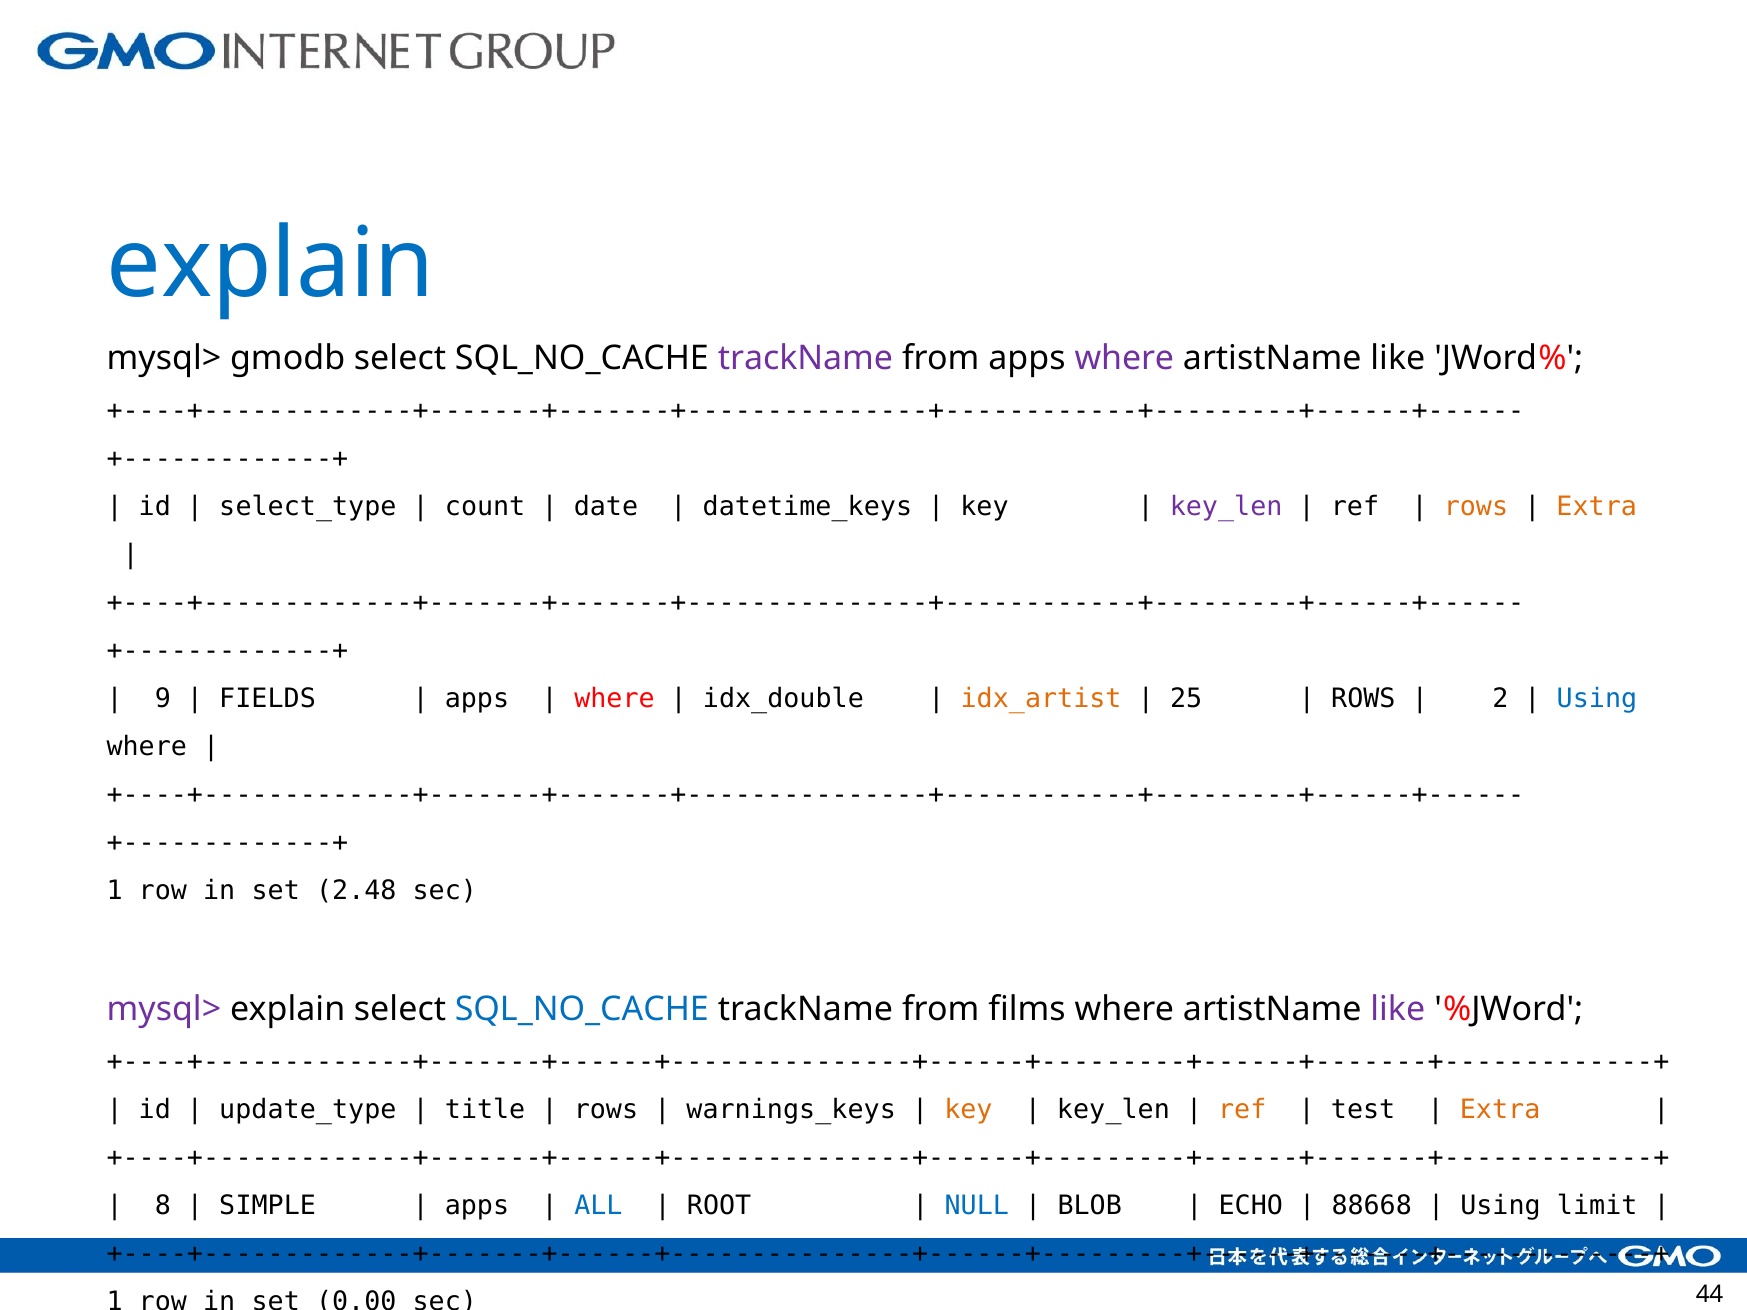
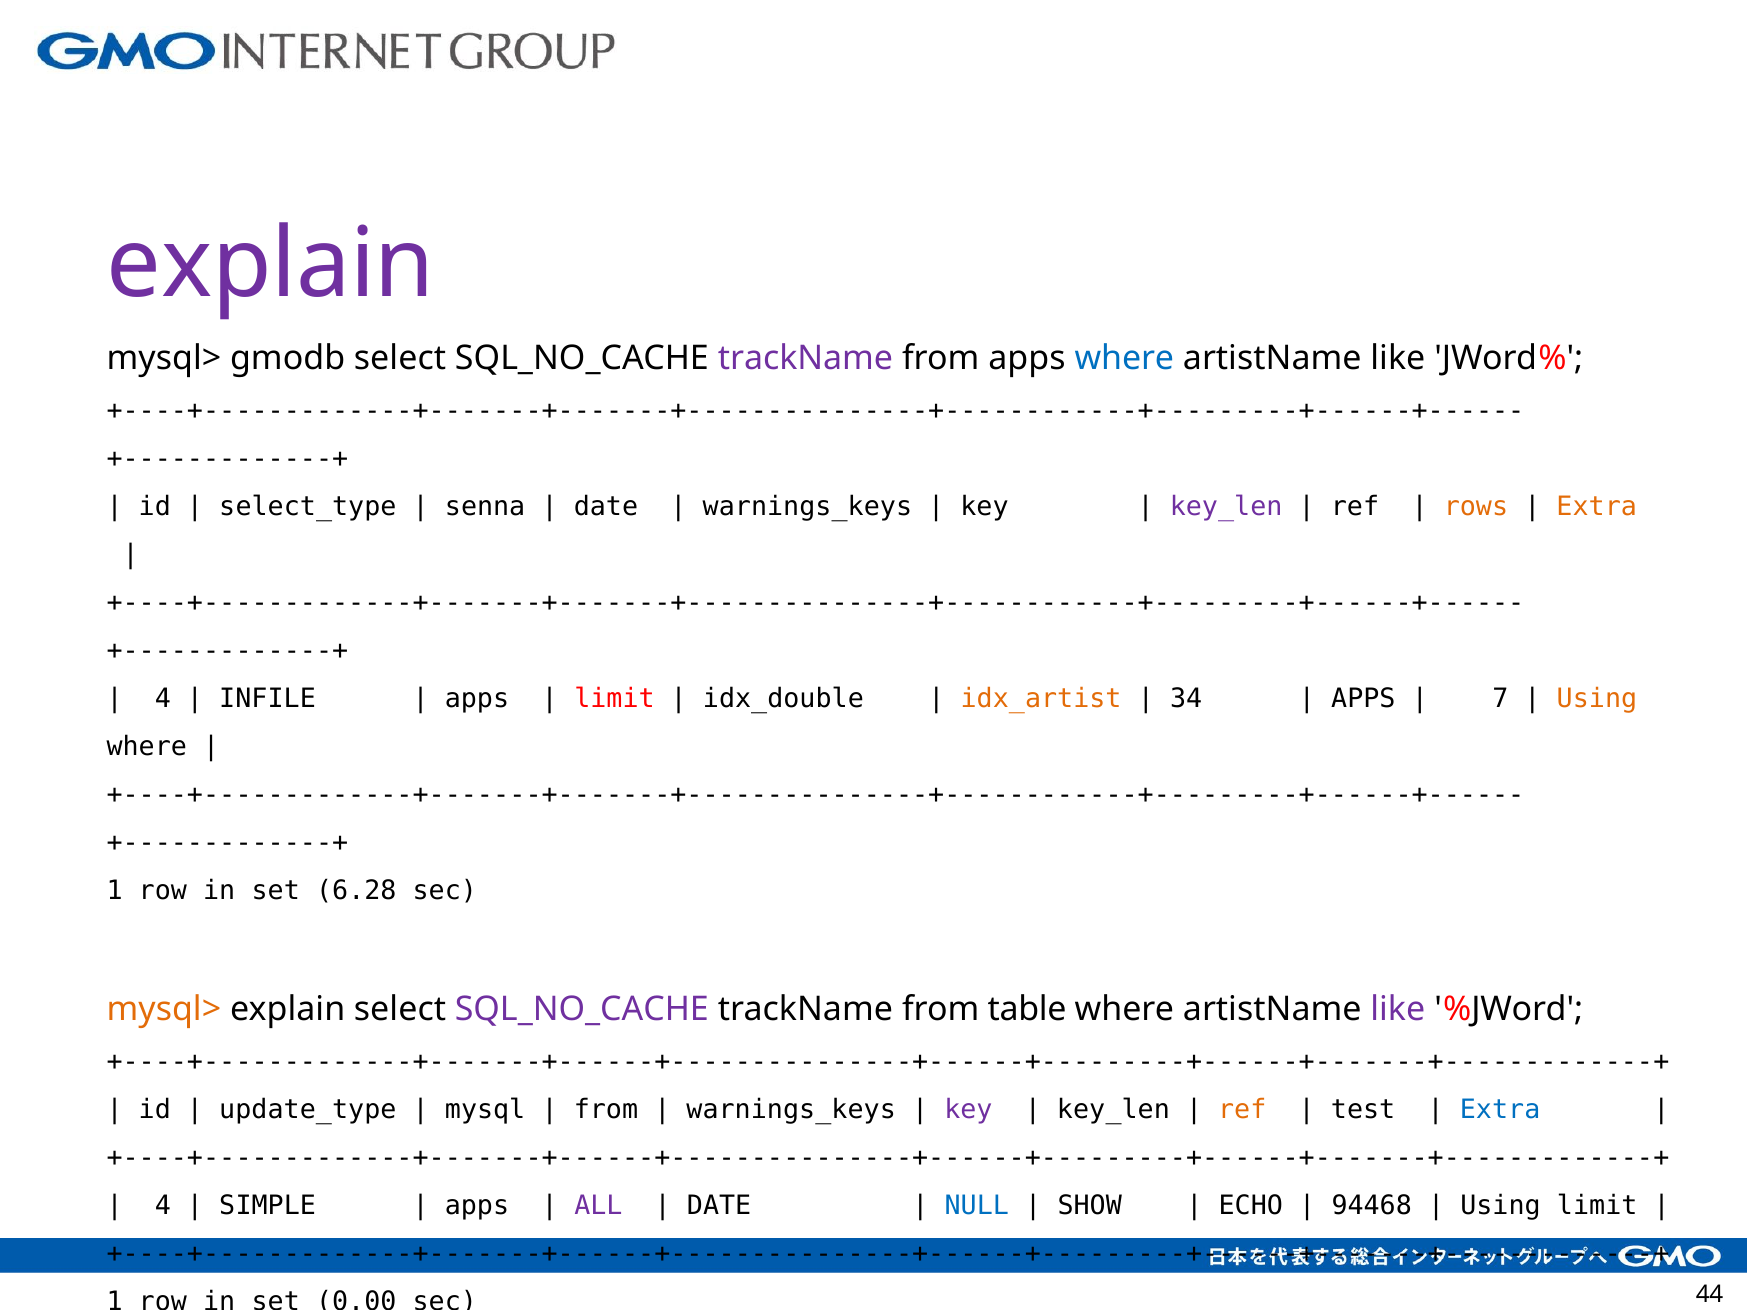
explain colour: blue -> purple (271, 264)
where colour: purple -> blue (1124, 359)
count: count -> senna (485, 507)
datetime_keys: datetime_keys -> warnings_keys (807, 507)
9: 9 -> 4 (163, 699)
FIELDS: FIELDS -> INFILE (268, 699)
where: where -> limit (614, 699)
25: 25 -> 34 (1186, 699)
ROWS: ROWS -> APPS (1363, 699)
2: 2 -> 7 (1500, 699)
Using colour: blue -> orange (1597, 699)
2.48: 2.48 -> 6.28 (356, 891)
mysql> colour: purple -> orange (164, 1010)
SQL_NO_CACHE colour: blue -> purple (582, 1010)
films: films -> table (1027, 1010)
title: title -> mysql (485, 1110)
rows: rows -> from (606, 1110)
key colour: orange -> purple (968, 1110)
Extra colour: orange -> blue (1500, 1110)
8: 8 -> 4 (163, 1206)
ALL colour: blue -> purple (598, 1206)
ROOT: ROOT -> DATE (719, 1206)
BLOB: BLOB -> SHOW (1090, 1206)
88668: 88668 -> 94468 (1372, 1206)
